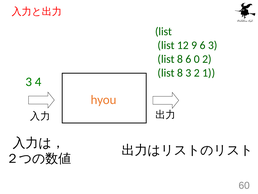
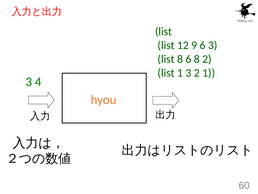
6 0: 0 -> 8 (197, 59)
8: 8 -> 1 (180, 73)
